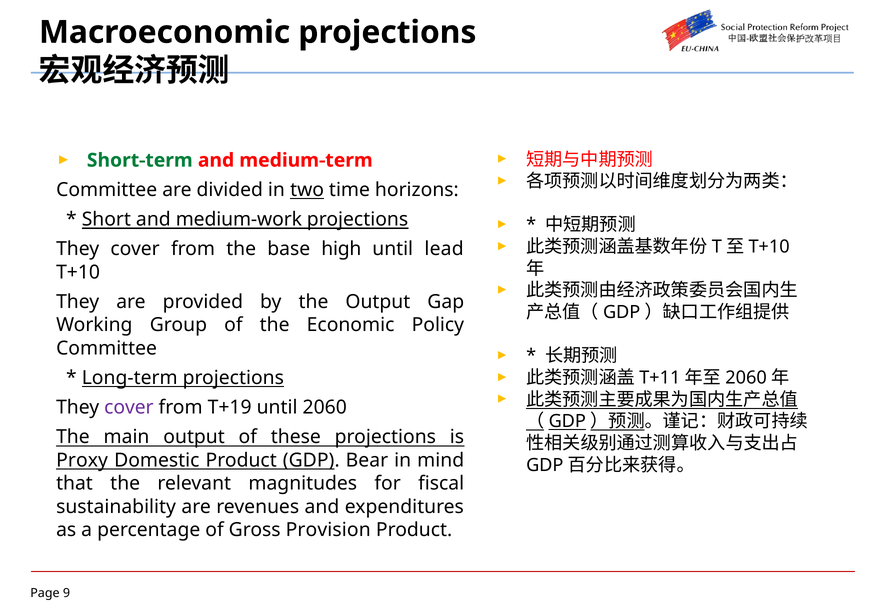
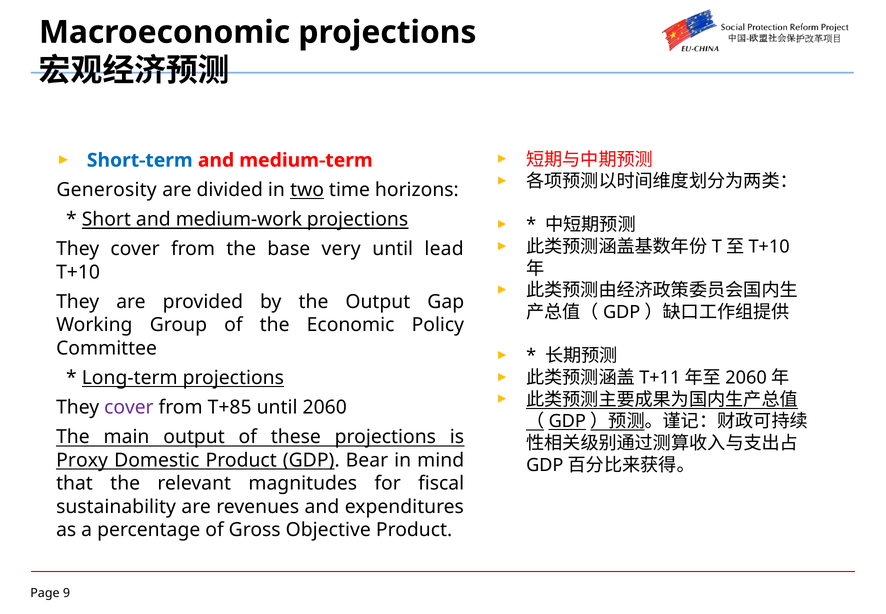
Short-term colour: green -> blue (140, 160)
Committee: Committee -> Generosity (107, 190)
high: high -> very (341, 249)
T+19: T+19 -> T+85 (230, 407)
Provision: Provision -> Objective (328, 529)
